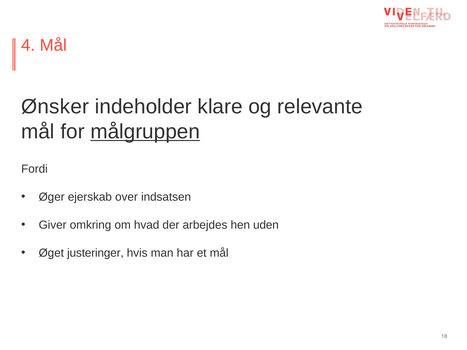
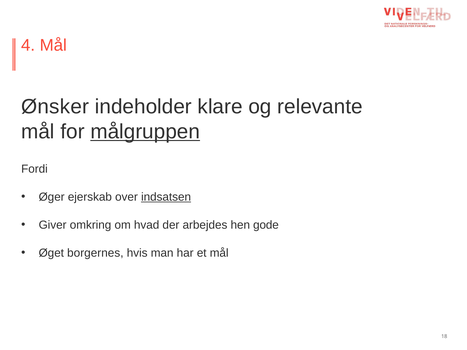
indsatsen underline: none -> present (166, 197)
uden: uden -> gode (266, 225)
justeringer: justeringer -> borgernes (95, 253)
